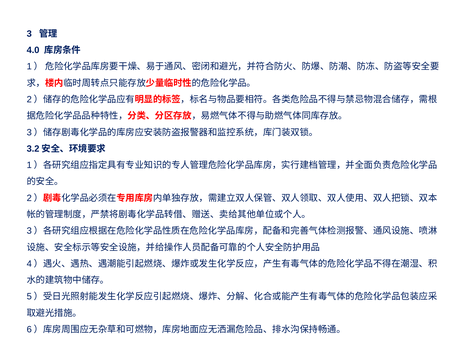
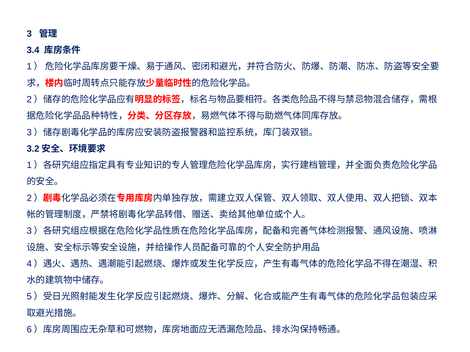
4.0: 4.0 -> 3.4 (33, 50)
